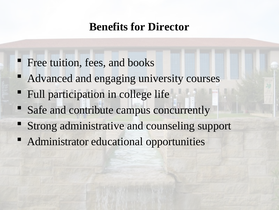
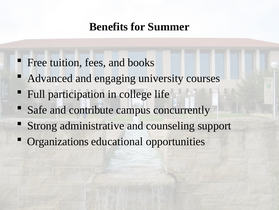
Director: Director -> Summer (169, 27)
Administrator: Administrator -> Organizations (58, 141)
